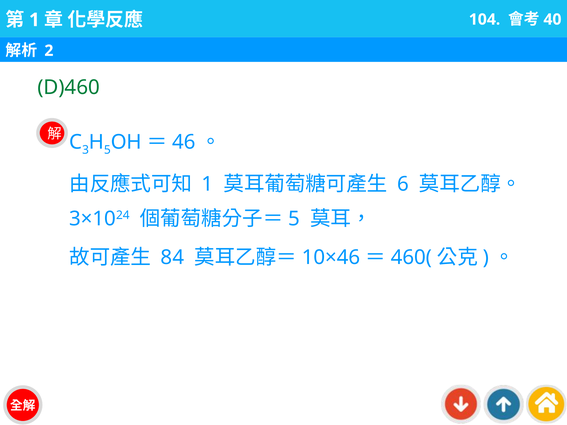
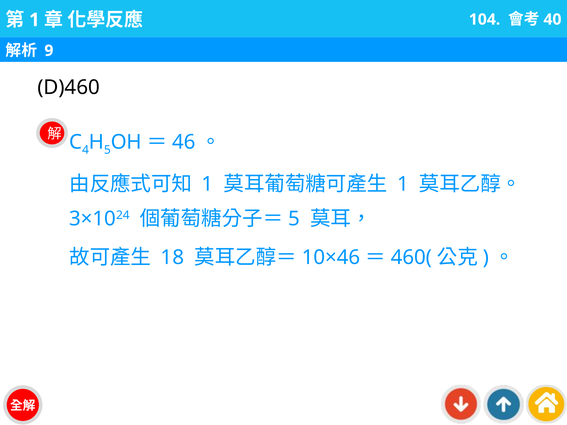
2: 2 -> 9 (49, 51)
D)460 colour: green -> black (69, 87)
3: 3 -> 4 (86, 150)
6: 6 -> 1 (403, 184)
84: 84 -> 18 (172, 258)
